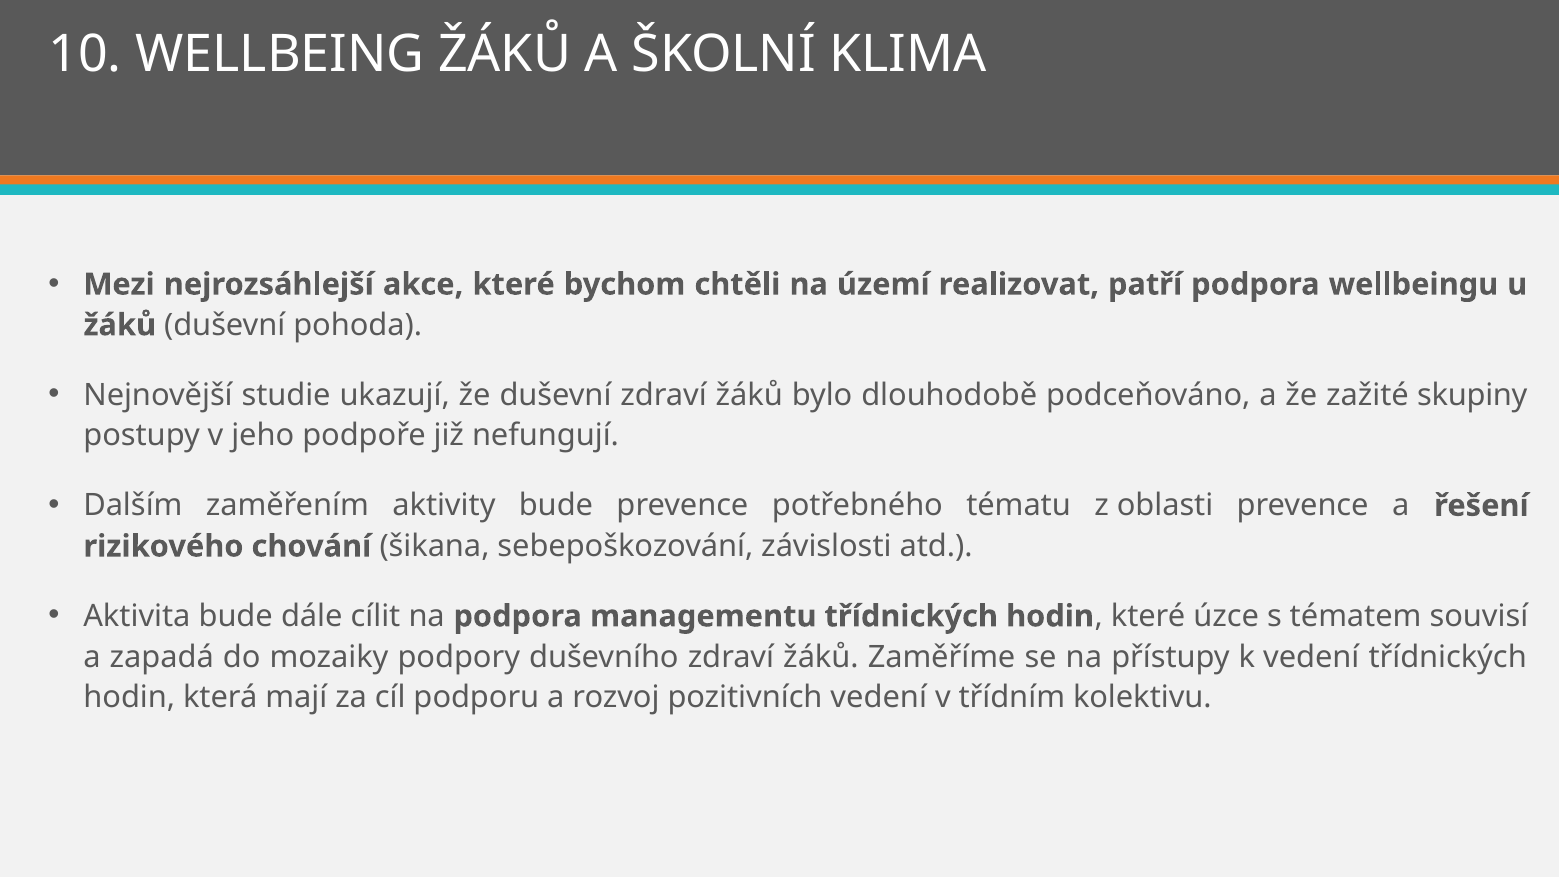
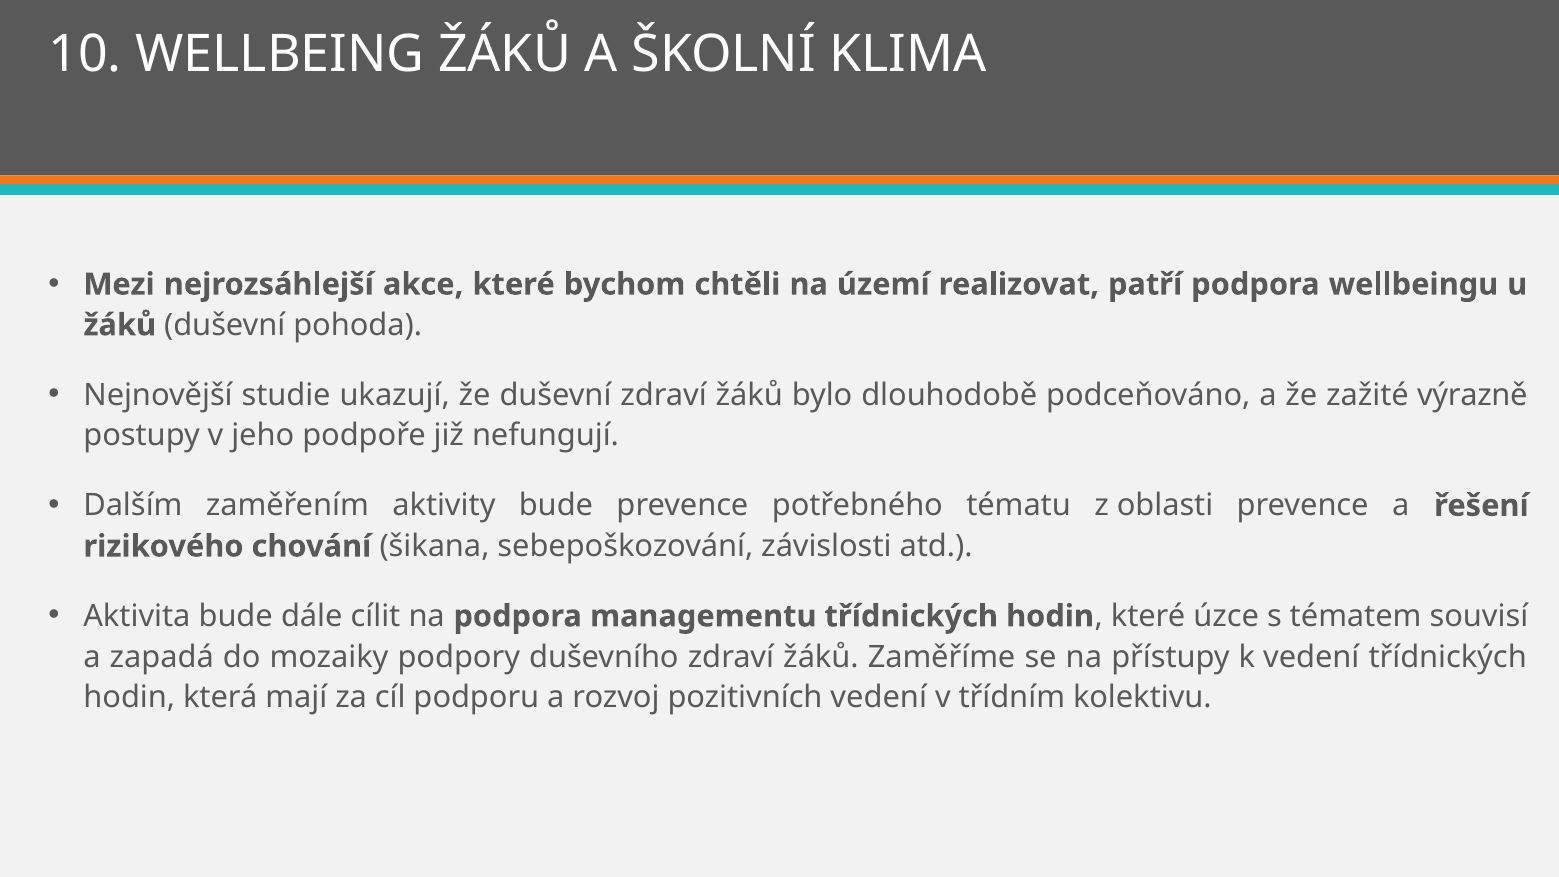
skupiny: skupiny -> výrazně (1472, 395)
